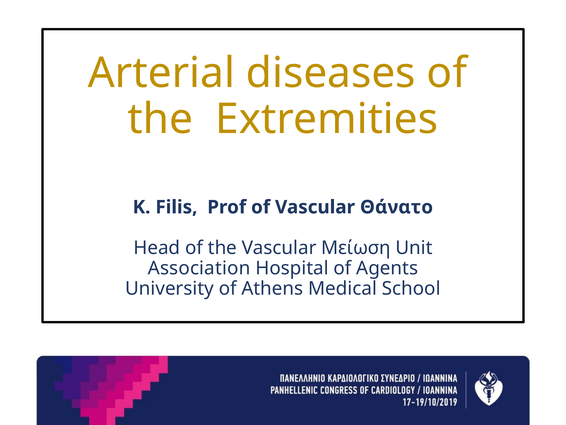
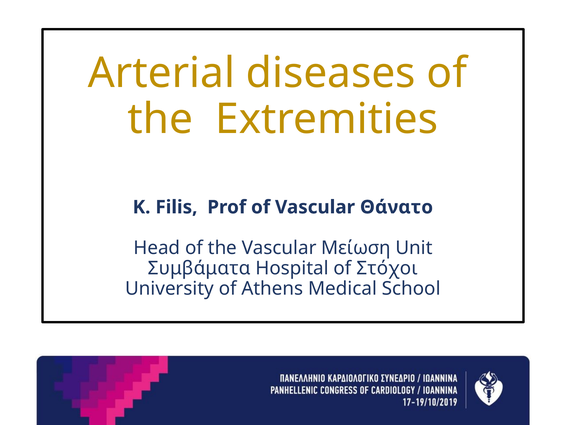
Association: Association -> Συμβάματα (199, 268)
Agents: Agents -> Στόχοι (387, 268)
